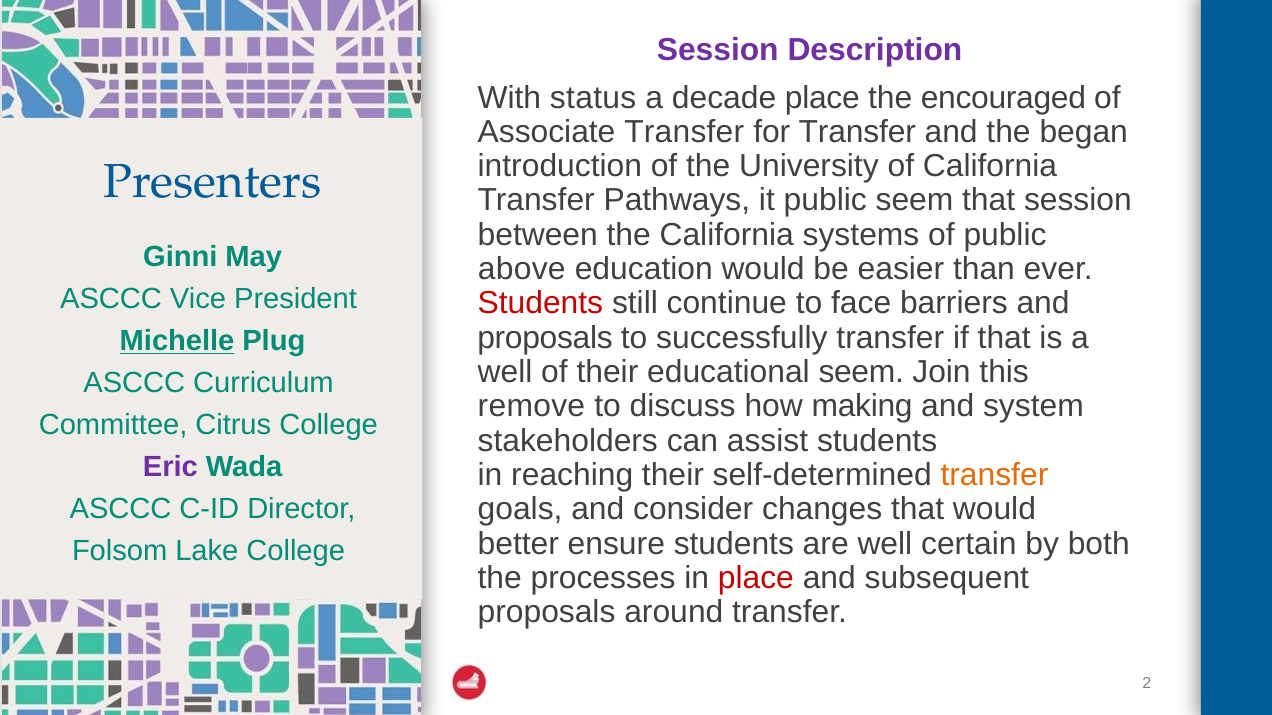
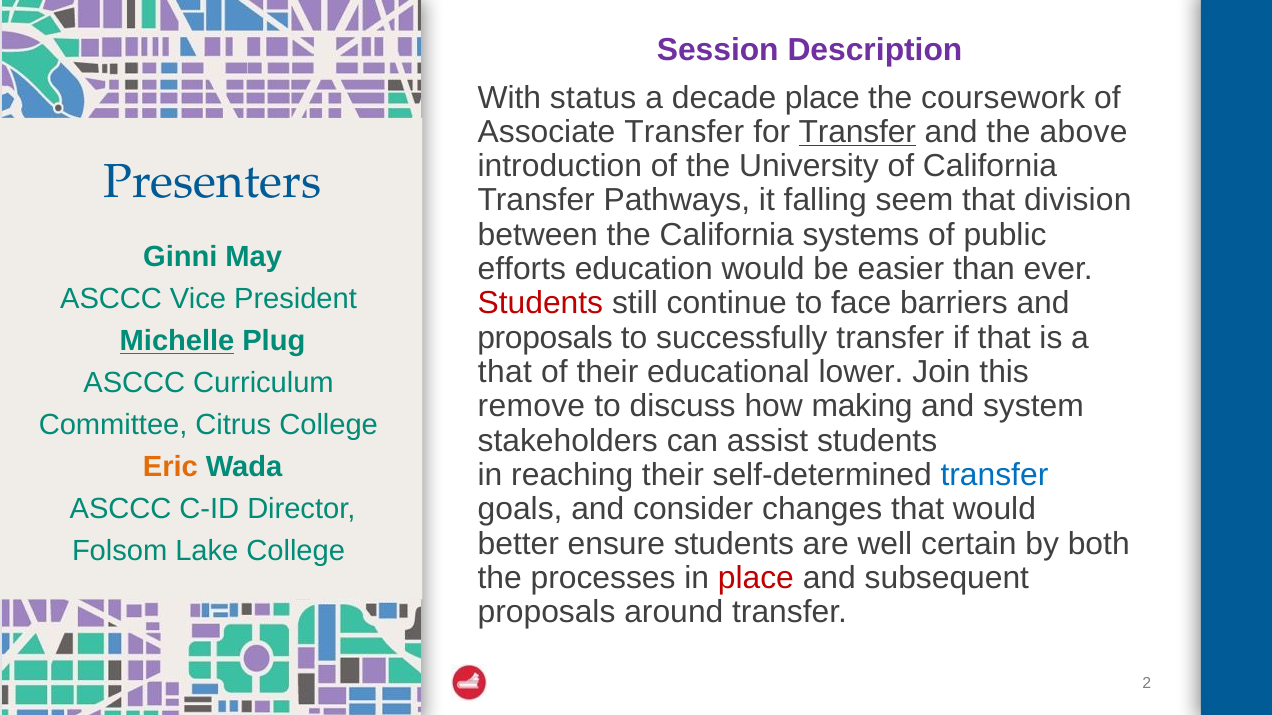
encouraged: encouraged -> coursework (1003, 98)
Transfer underline: none -> present (857, 132)
began: began -> above (1084, 132)
it public: public -> falling (825, 201)
that session: session -> division (1078, 201)
above: above -> efforts (522, 269)
well: well -> that (505, 372)
educational seem: seem -> lower (861, 372)
Eric colour: purple -> orange (170, 467)
transfer colour: orange -> blue (994, 475)
